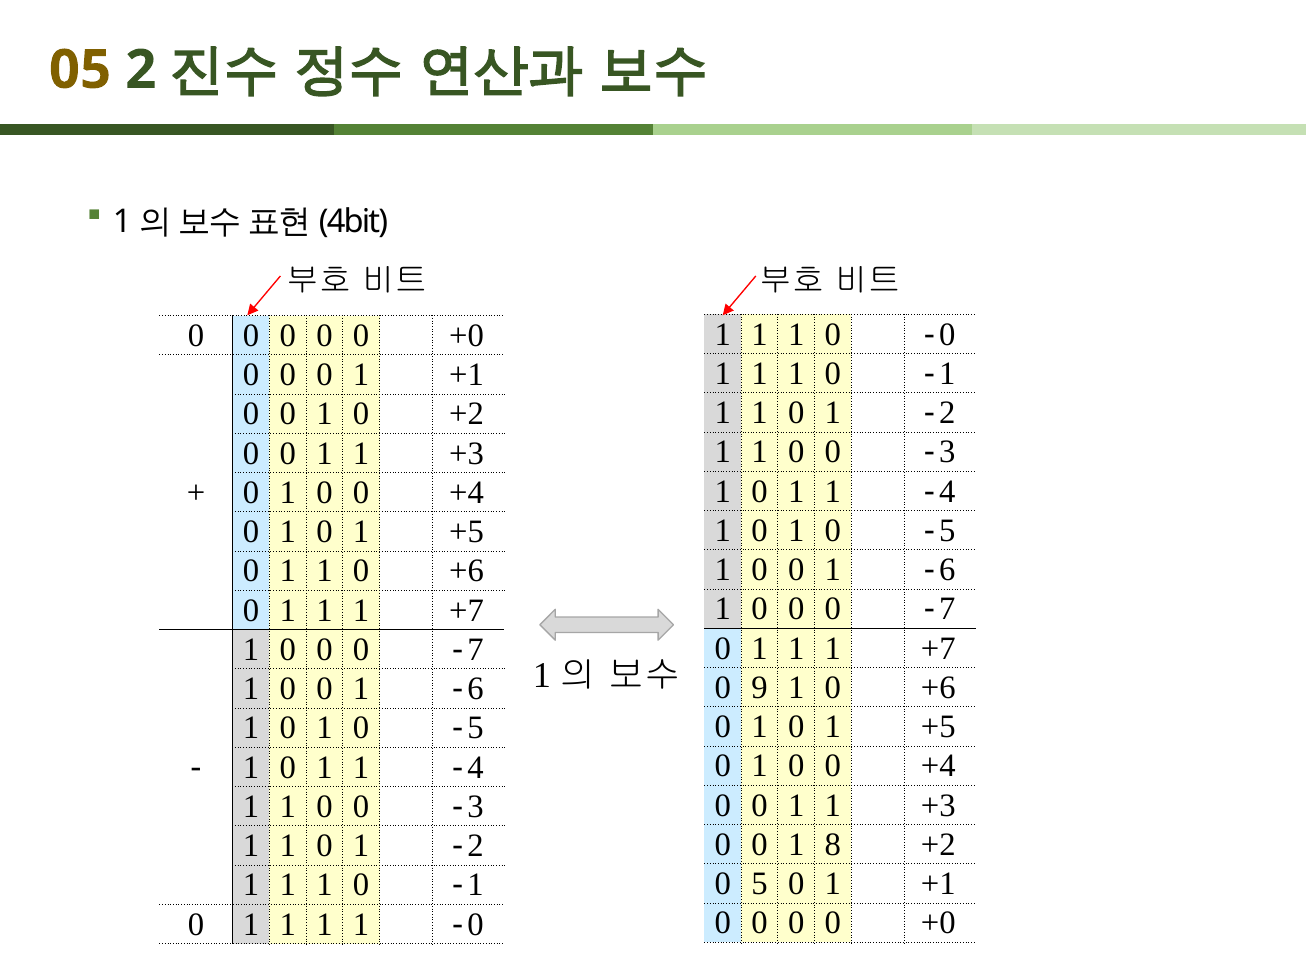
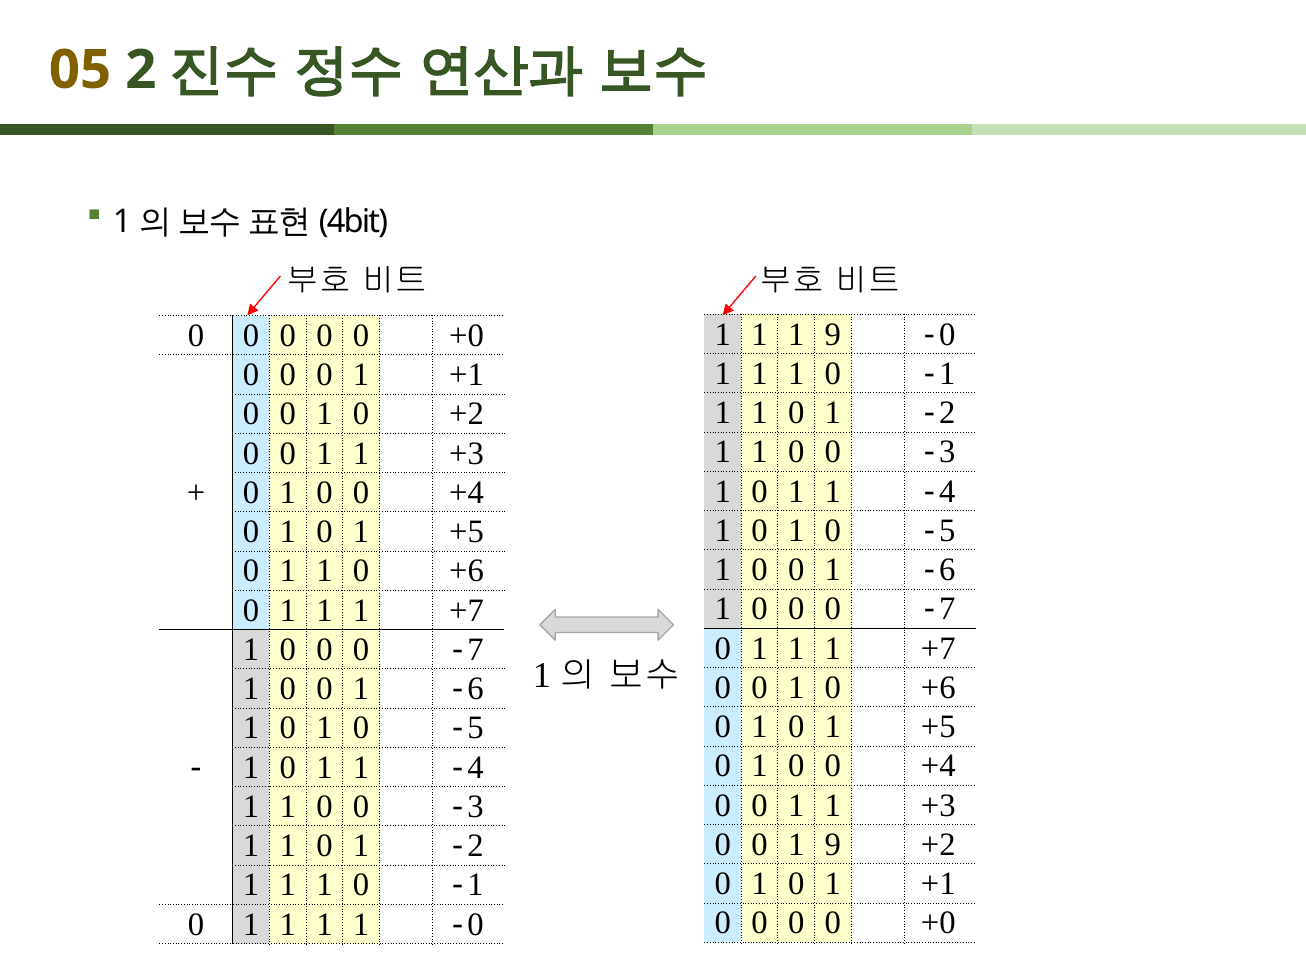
0: 0 -> 9 (833, 334)
9: 9 -> 0 (759, 687)
0 1 8: 8 -> 9 (833, 844)
5: 5 -> 1 (759, 883)
